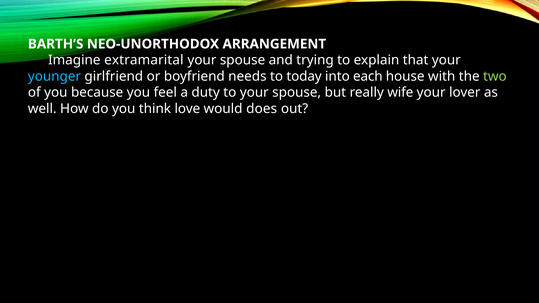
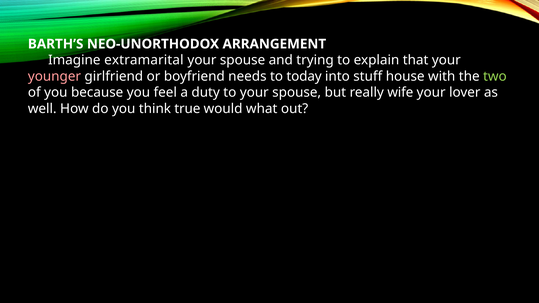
younger colour: light blue -> pink (54, 76)
each: each -> stuff (368, 76)
love: love -> true (187, 109)
does: does -> what (262, 109)
